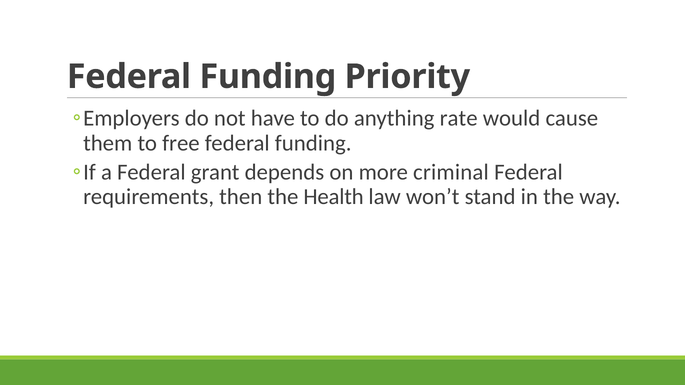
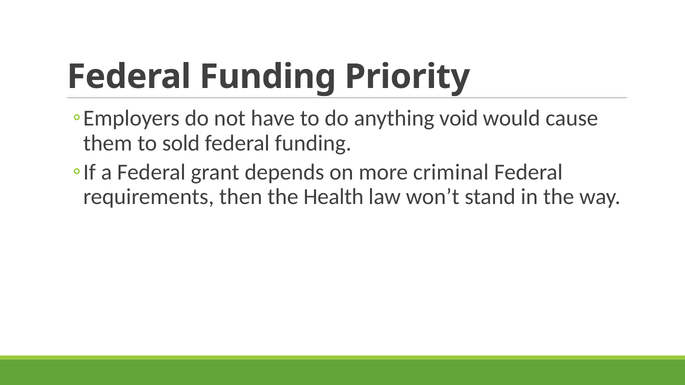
rate: rate -> void (459, 119)
free: free -> sold (181, 143)
